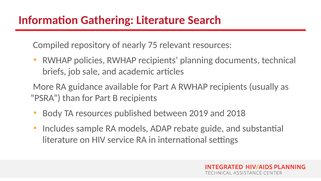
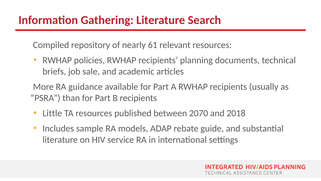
75: 75 -> 61 (153, 45)
Body: Body -> Little (52, 113)
2019: 2019 -> 2070 (199, 113)
